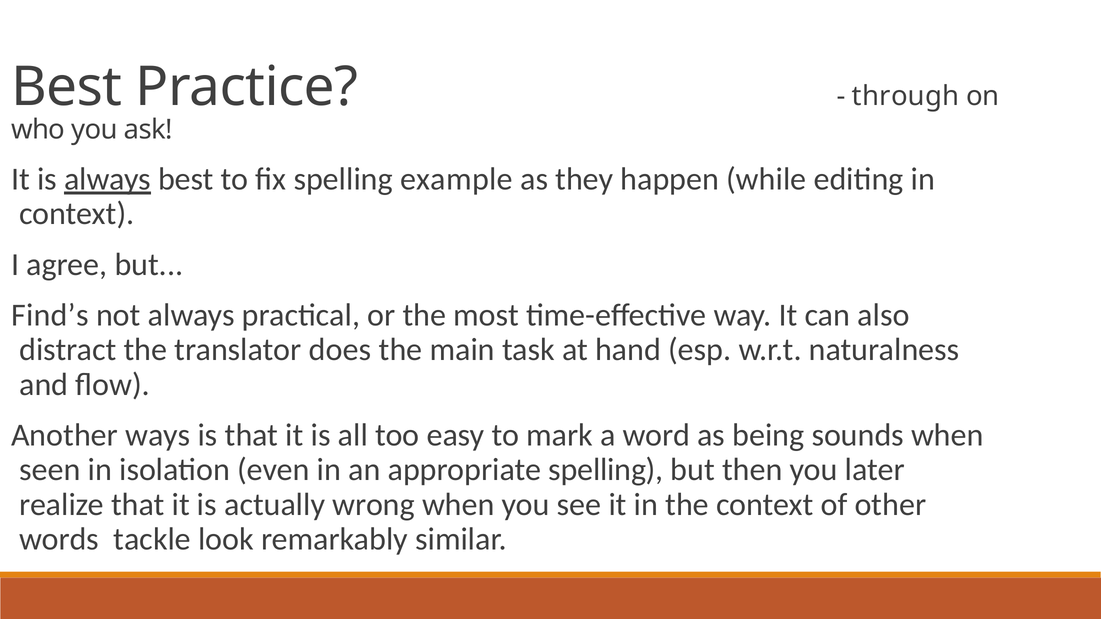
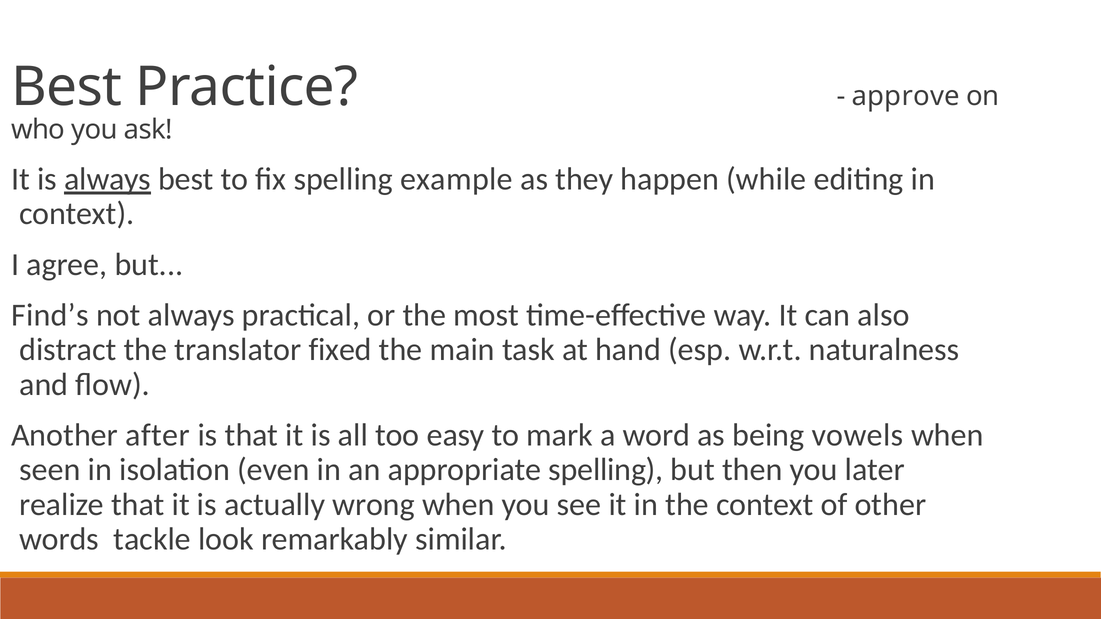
through: through -> approve (906, 96)
does: does -> fixed (340, 350)
ways: ways -> after (158, 435)
sounds: sounds -> vowels (858, 435)
